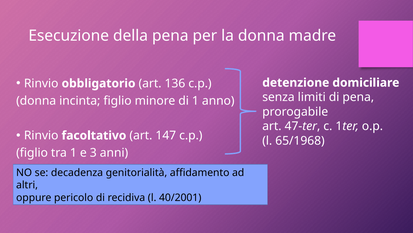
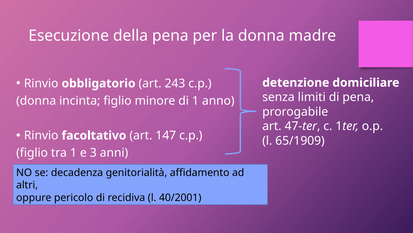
136: 136 -> 243 (175, 83)
65/1968: 65/1968 -> 65/1909 (300, 140)
